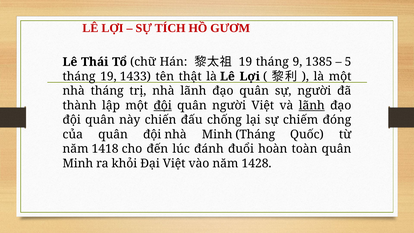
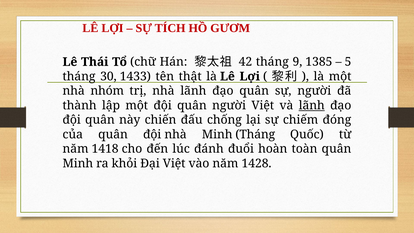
19: 19 -> 42 (245, 62)
tháng 19: 19 -> 30 (108, 76)
nhà tháng: tháng -> nhóm (107, 91)
đội underline: present -> none (163, 105)
